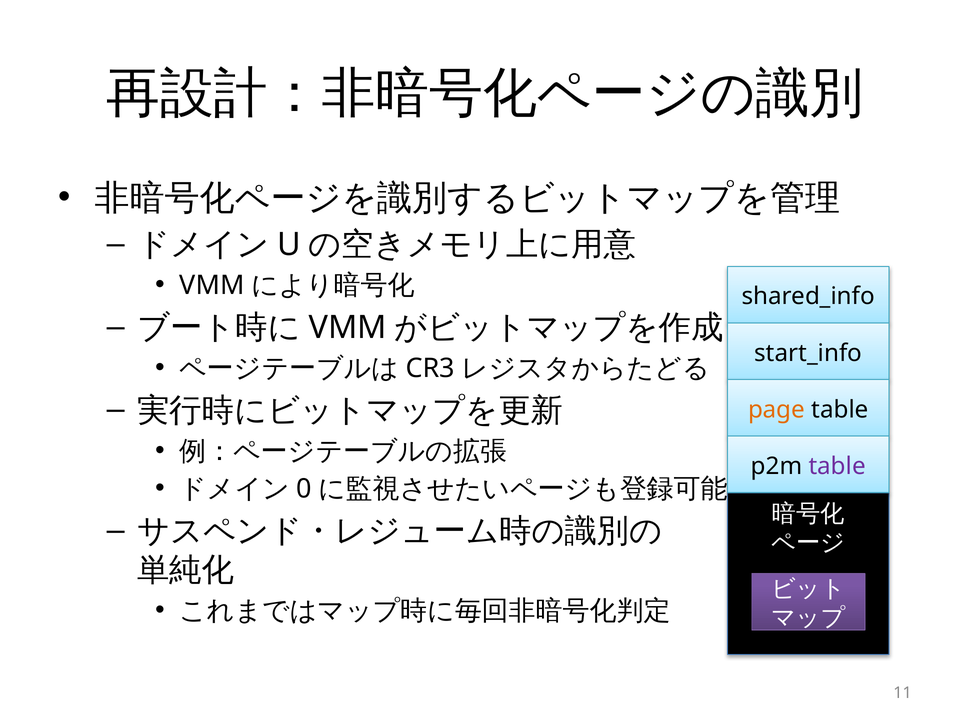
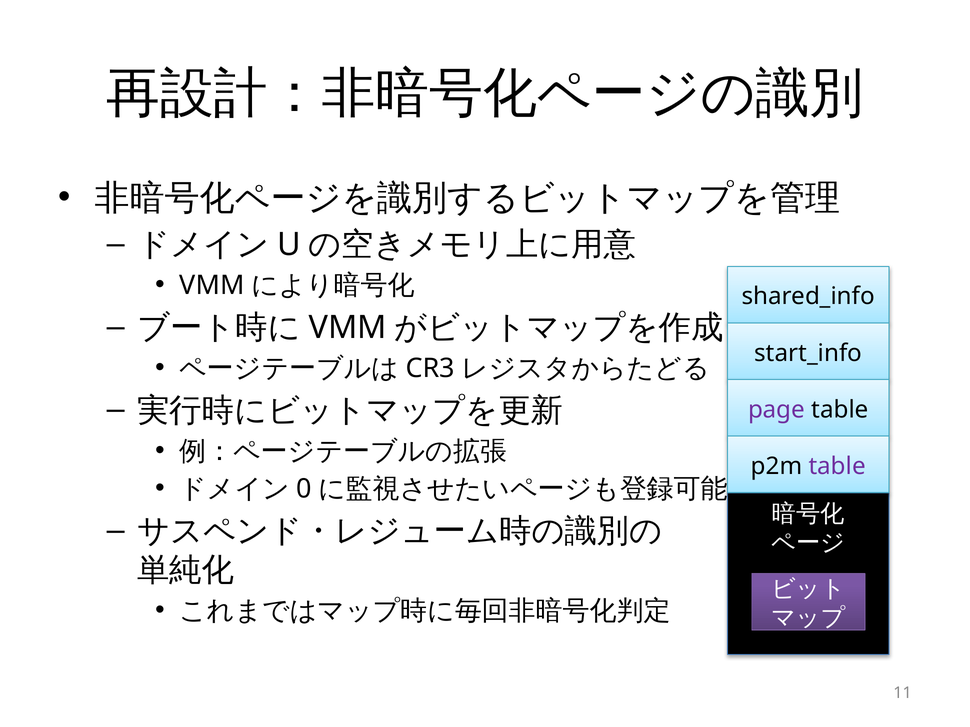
page colour: orange -> purple (777, 410)
